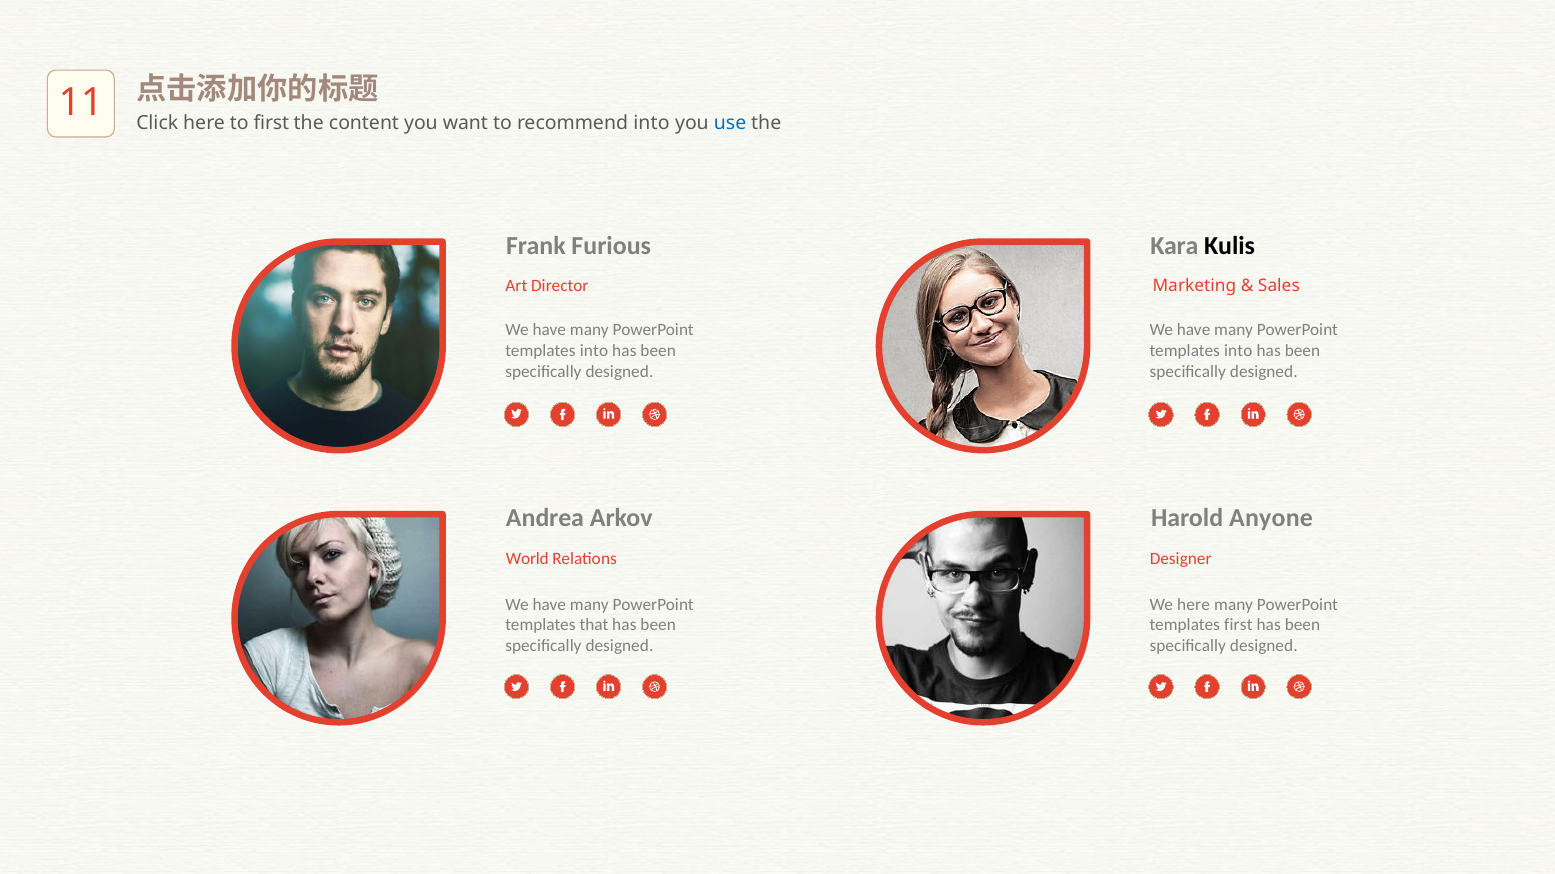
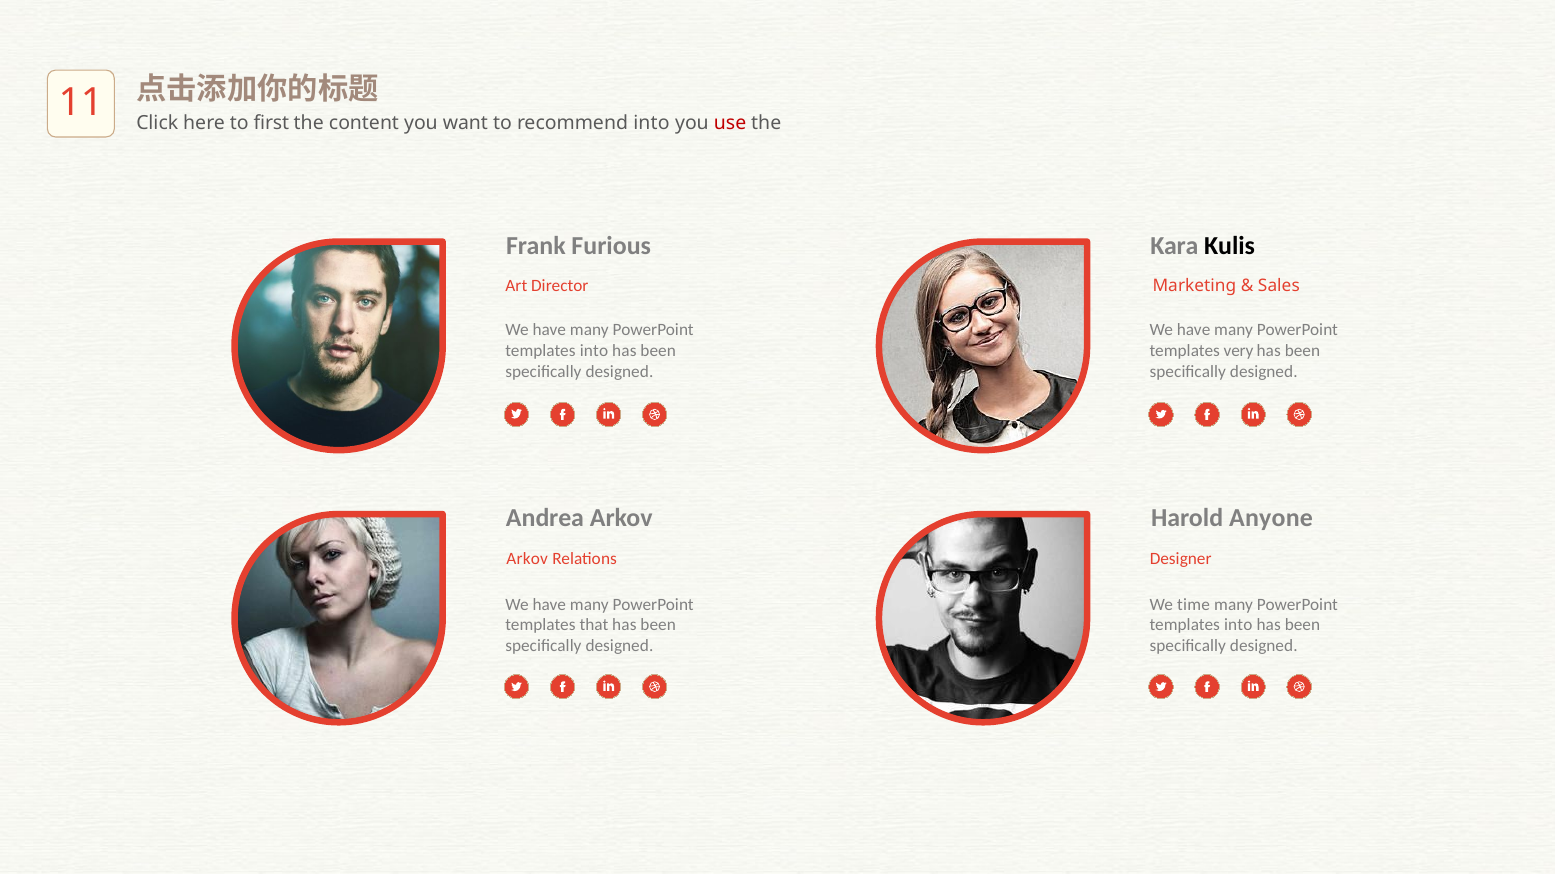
use colour: blue -> red (730, 123)
into: into -> very (1238, 351)
World: World -> Arkov (527, 559)
We here: here -> time (1194, 605)
first: first -> into (1238, 625)
